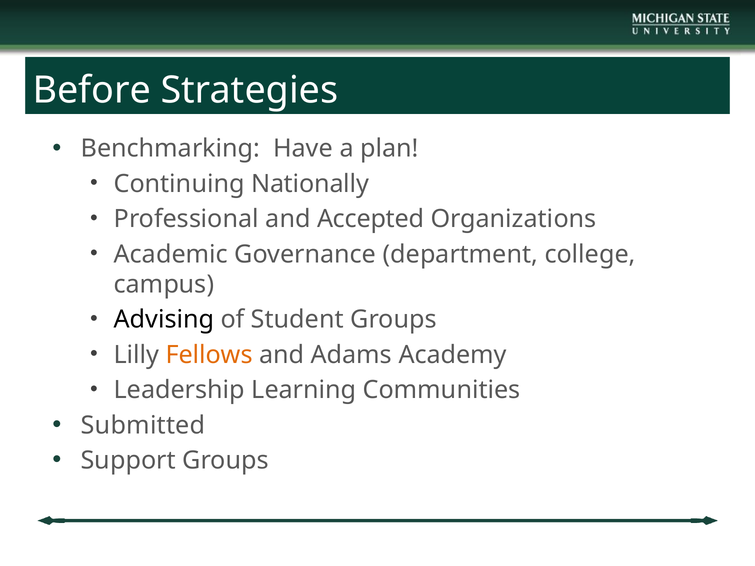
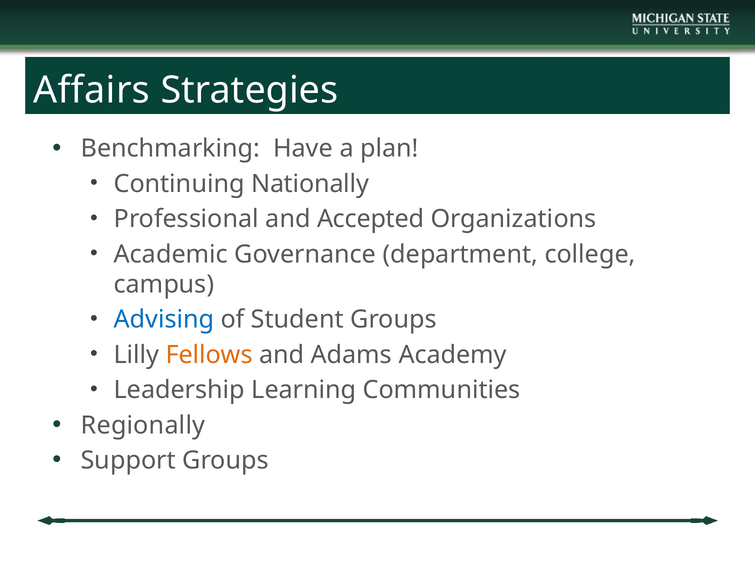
Before: Before -> Affairs (92, 90)
Advising colour: black -> blue (164, 320)
Submitted: Submitted -> Regionally (143, 425)
